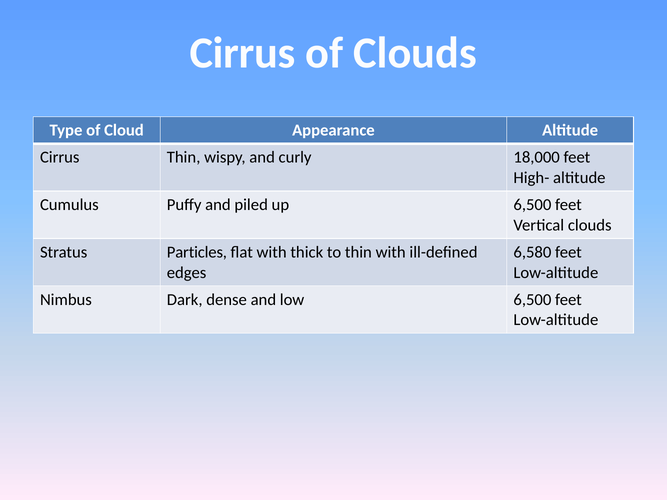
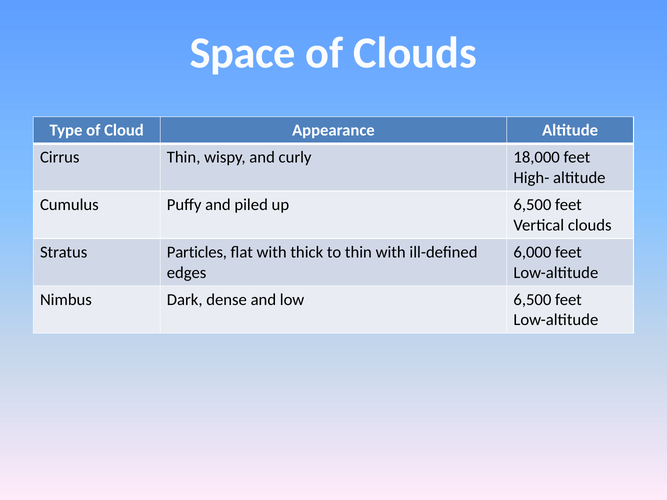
Cirrus: Cirrus -> Space (243, 53)
6,580: 6,580 -> 6,000 (532, 252)
